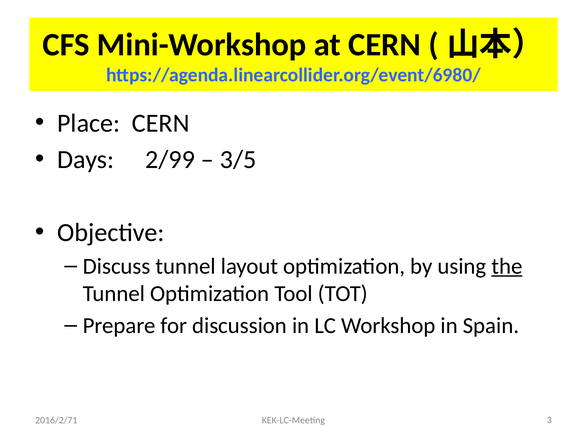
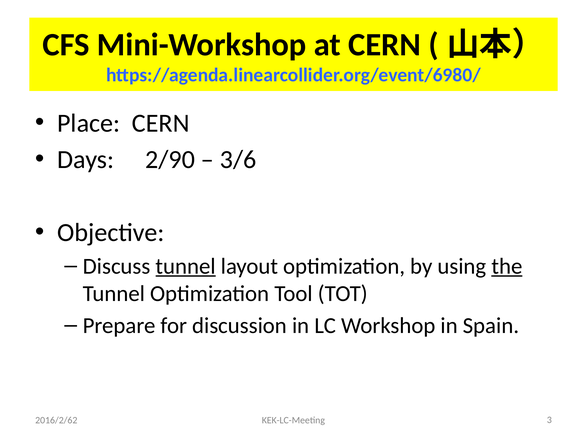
2/99: 2/99 -> 2/90 (170, 160)
3/5: 3/5 -> 3/6 (238, 160)
tunnel underline: none -> present (186, 266)
2016/2/71: 2016/2/71 -> 2016/2/62 (56, 420)
